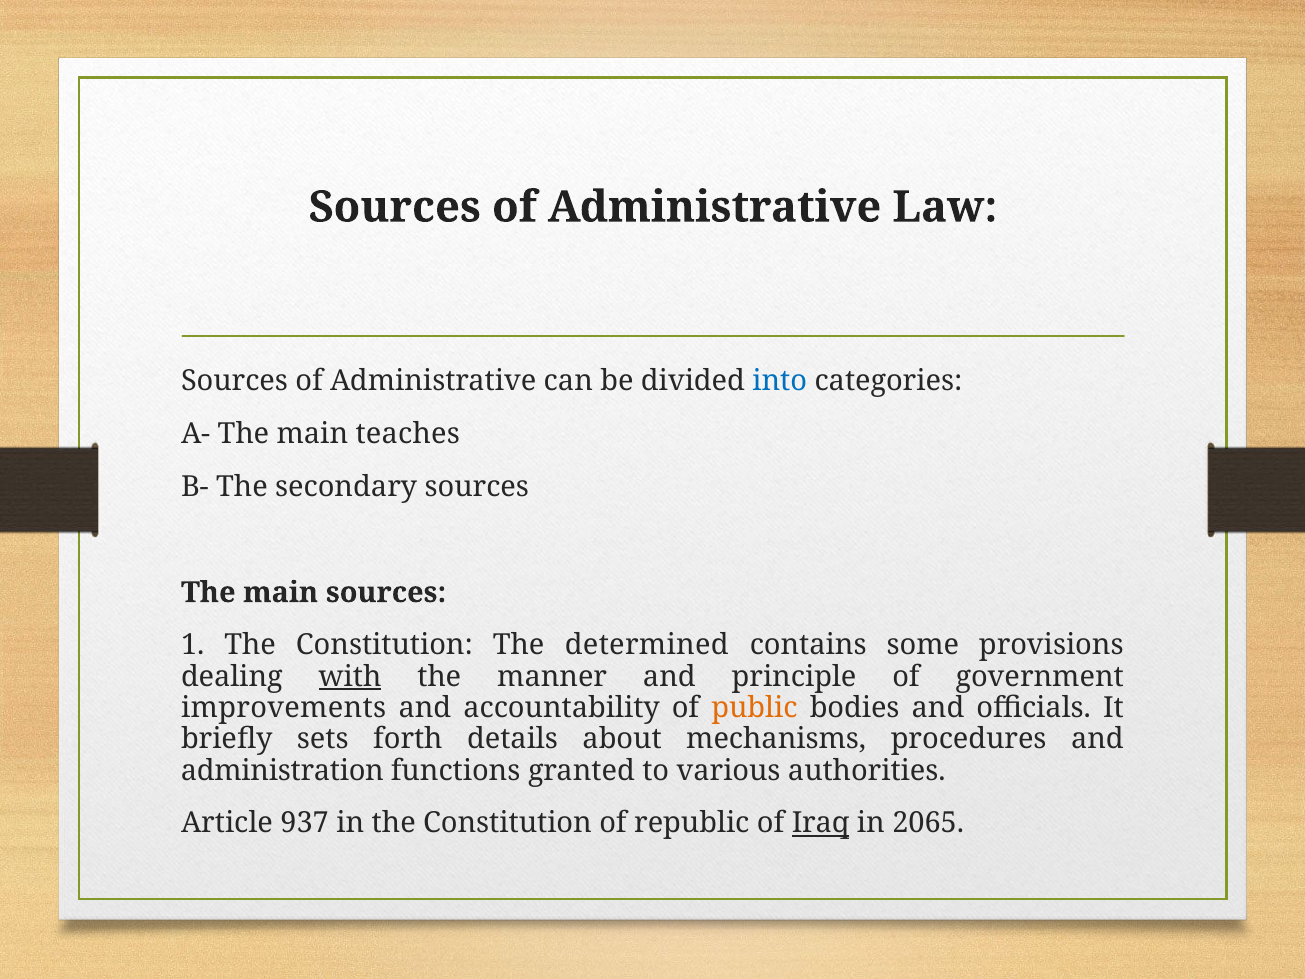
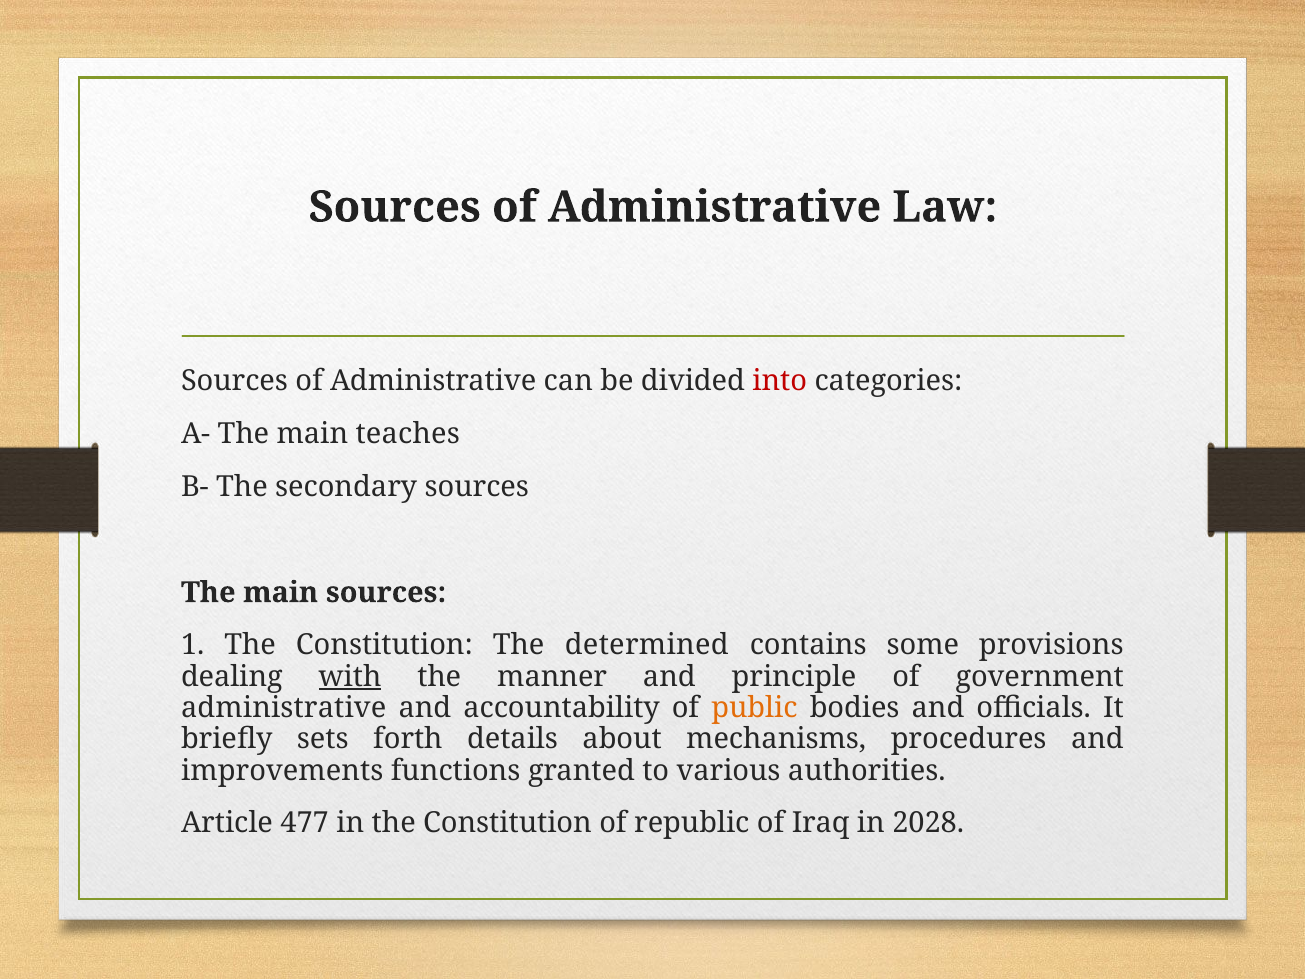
into colour: blue -> red (780, 381)
improvements: improvements -> administrative (284, 708)
administration: administration -> improvements (282, 770)
937: 937 -> 477 (305, 823)
Iraq underline: present -> none (821, 823)
2065: 2065 -> 2028 (928, 823)
